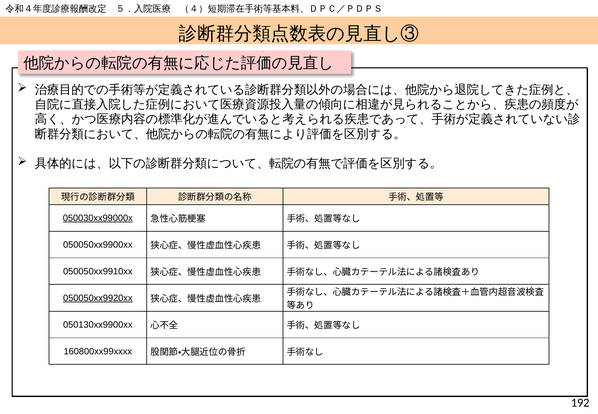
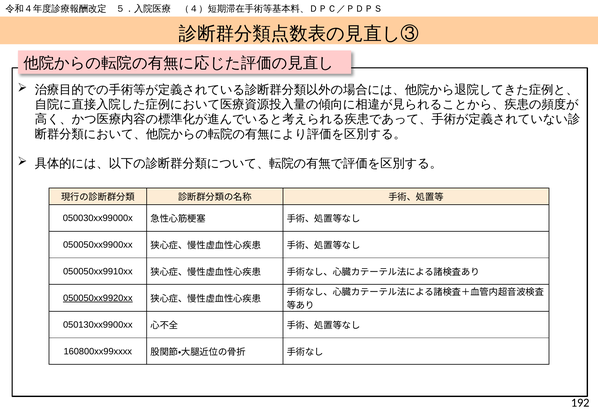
050030xx99000x underline: present -> none (98, 218)
